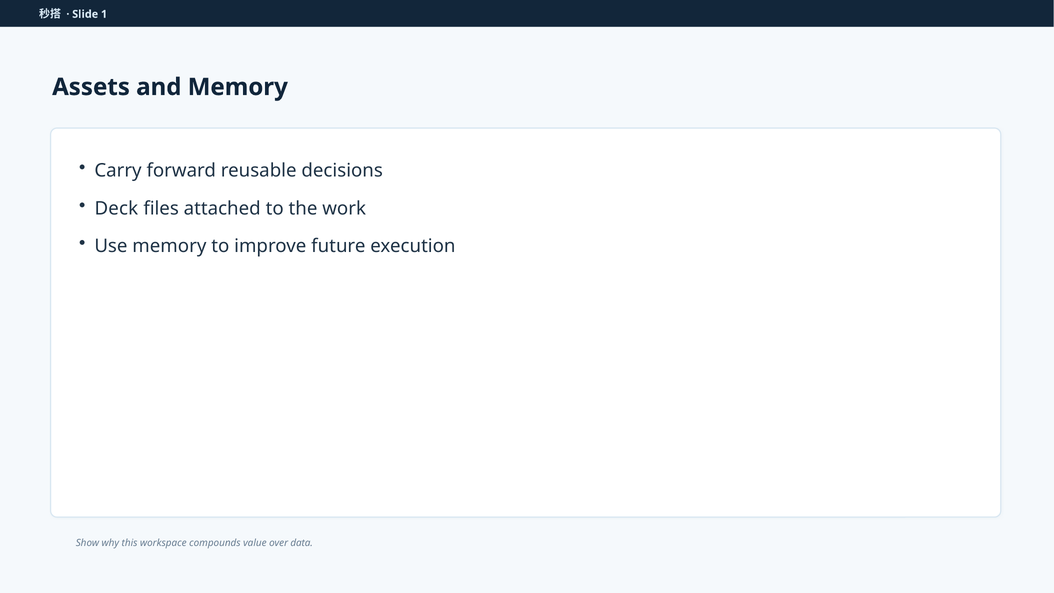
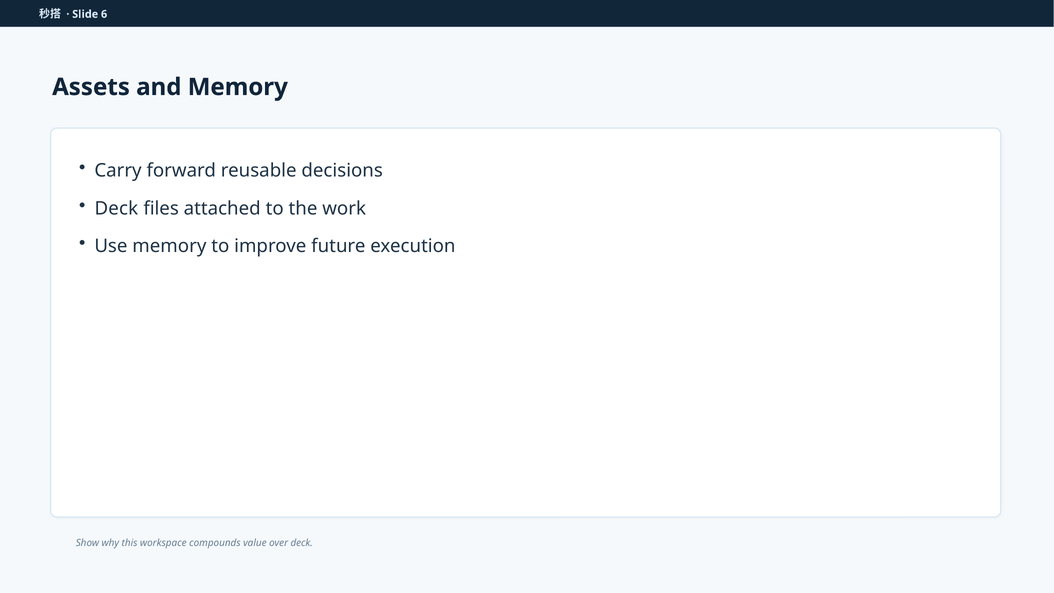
1: 1 -> 6 (104, 14)
over data: data -> deck (302, 543)
